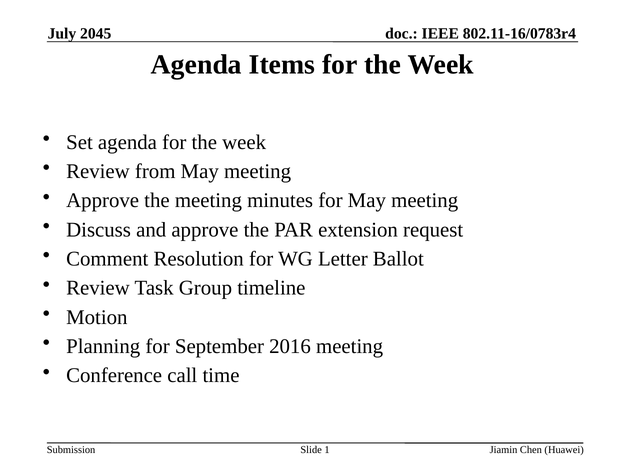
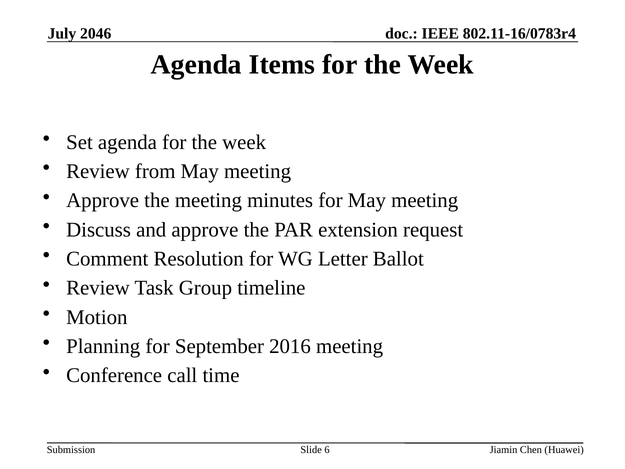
2045: 2045 -> 2046 (96, 33)
1: 1 -> 6 (327, 450)
